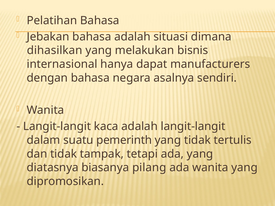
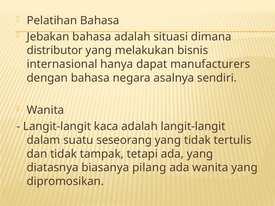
dihasilkan: dihasilkan -> distributor (55, 50)
pemerinth: pemerinth -> seseorang (124, 140)
